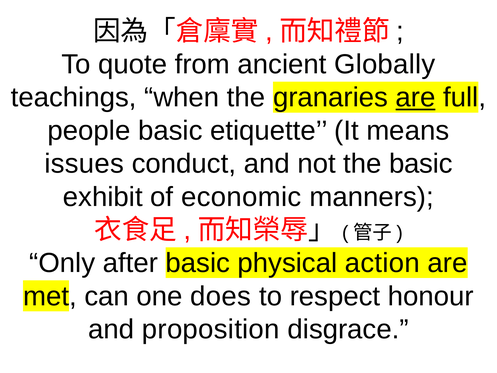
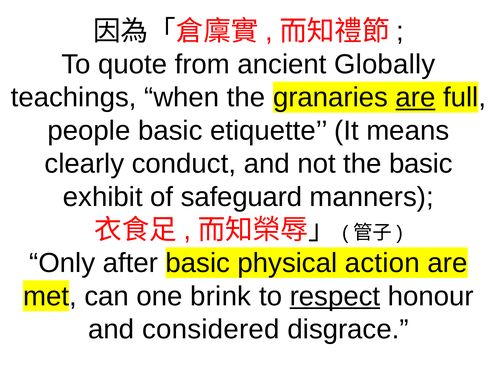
issues: issues -> clearly (84, 164)
economic: economic -> safeguard (242, 197)
does: does -> brink (221, 296)
respect underline: none -> present (335, 296)
proposition: proposition -> considered (211, 329)
